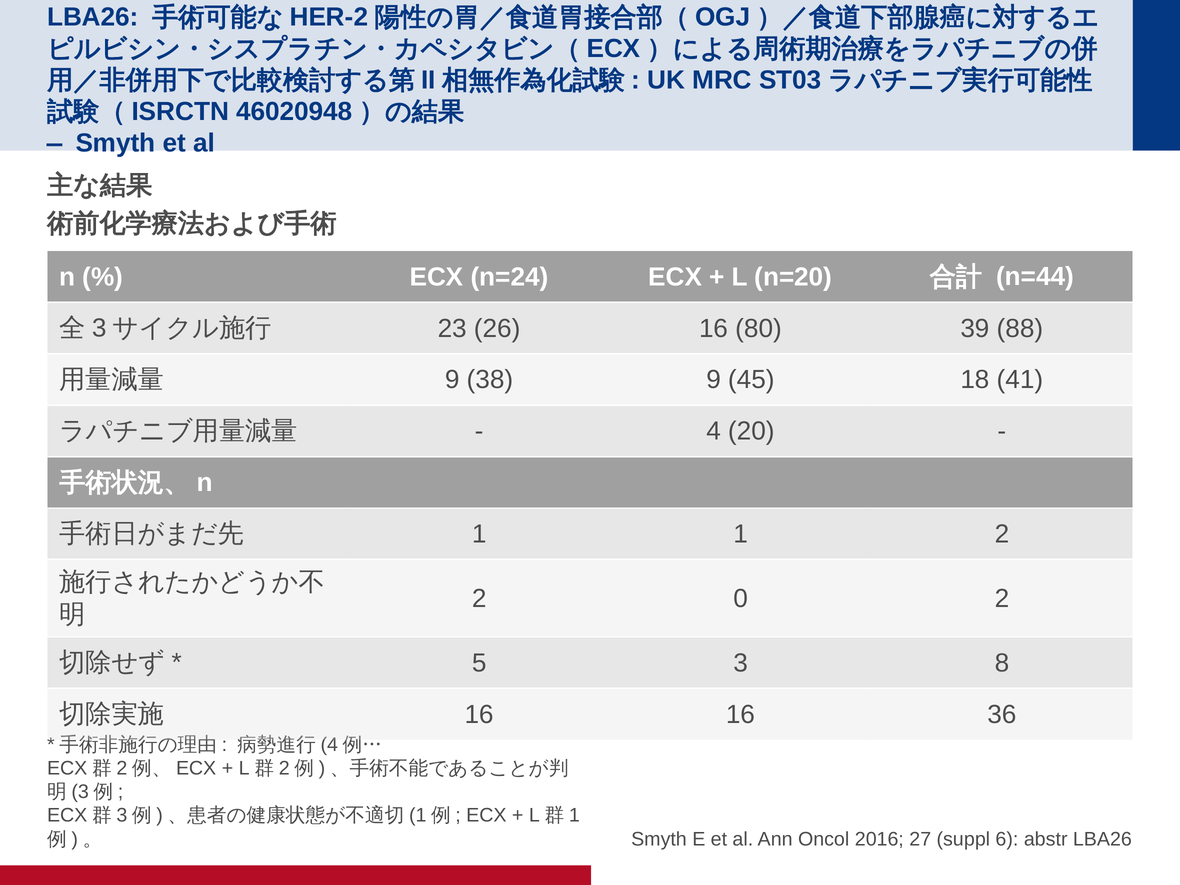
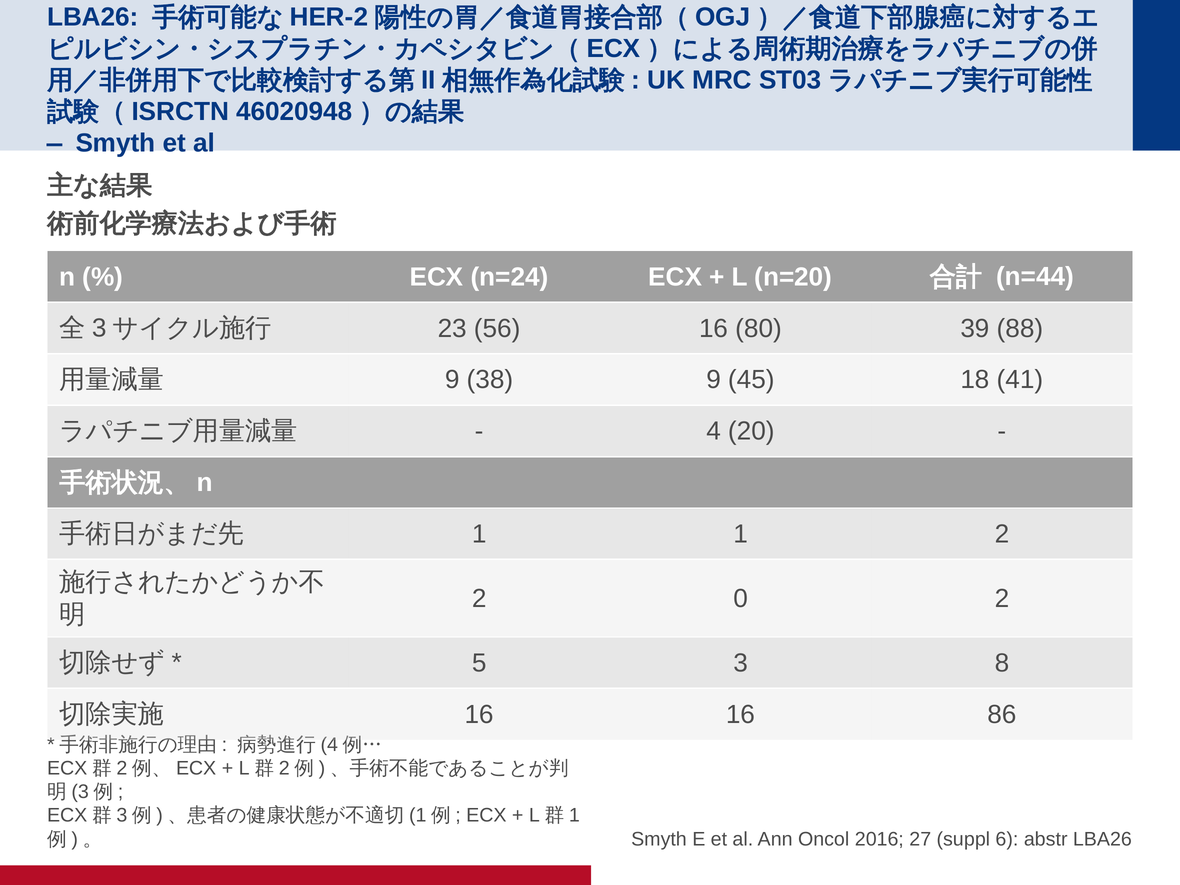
26: 26 -> 56 (497, 328)
36: 36 -> 86 (1002, 714)
